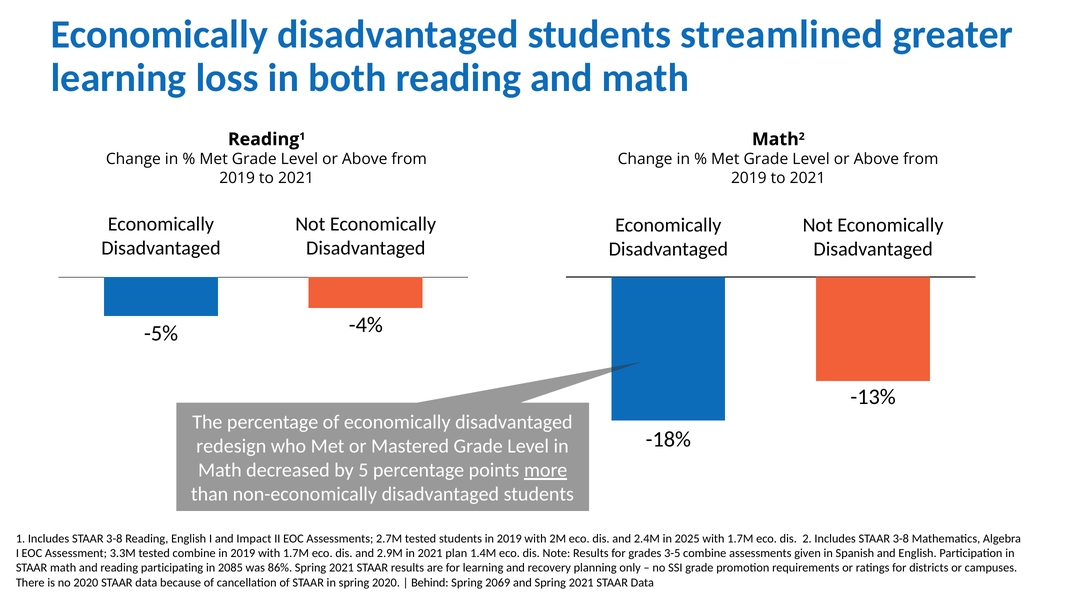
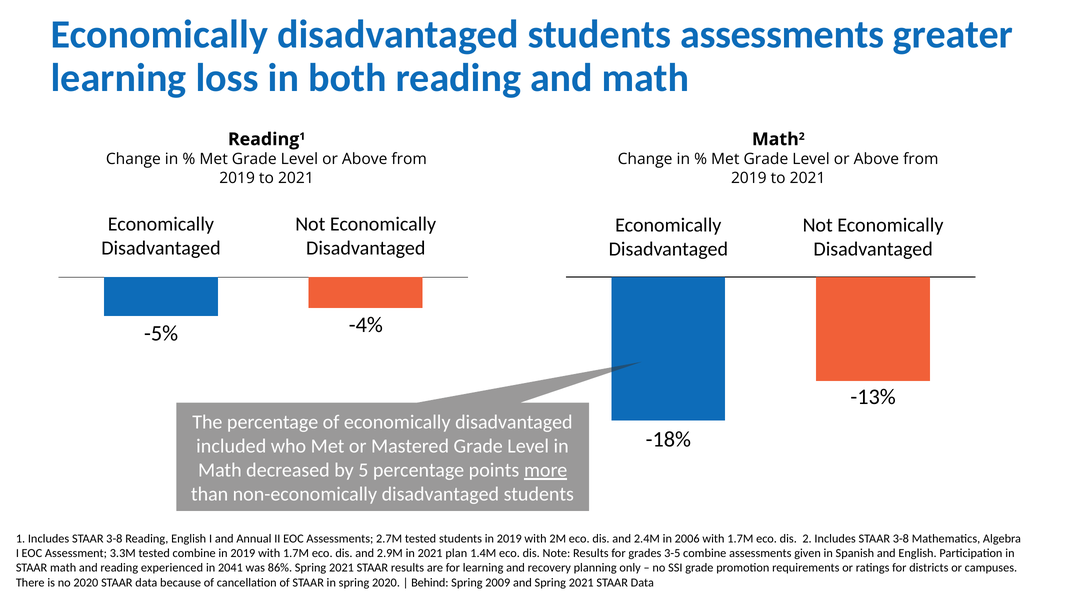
students streamlined: streamlined -> assessments (782, 35)
redesign: redesign -> included (231, 446)
Impact: Impact -> Annual (254, 539)
2025: 2025 -> 2006 (687, 539)
participating: participating -> experienced (172, 568)
2085: 2085 -> 2041 (230, 568)
2069: 2069 -> 2009 (498, 583)
